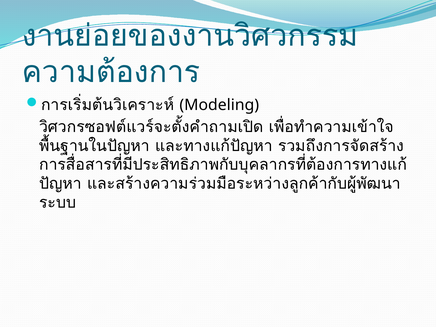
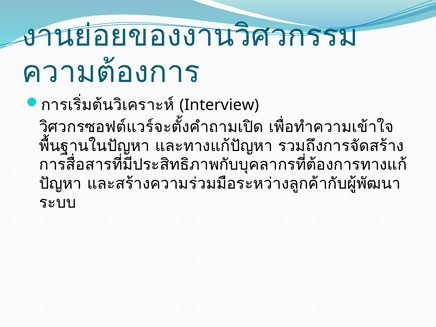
Modeling: Modeling -> Interview (219, 105)
